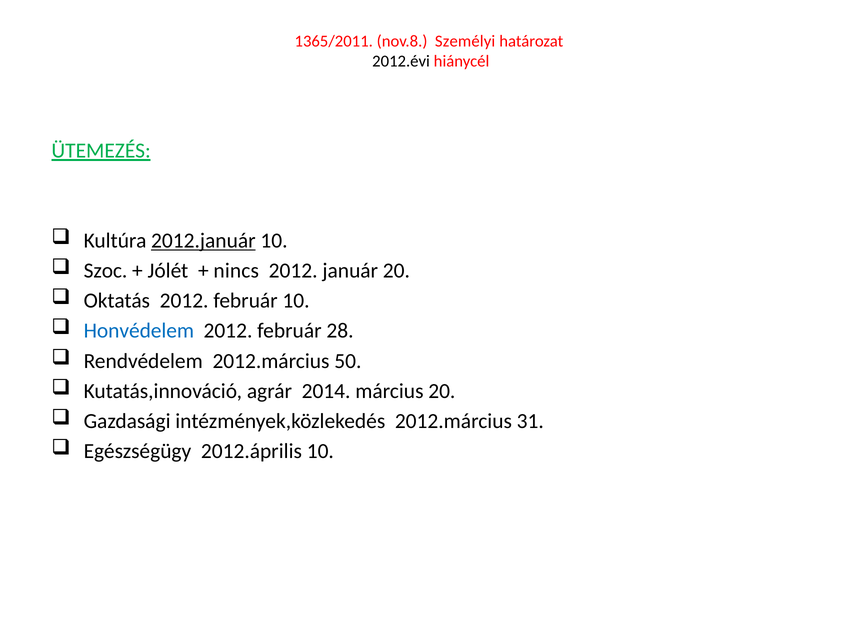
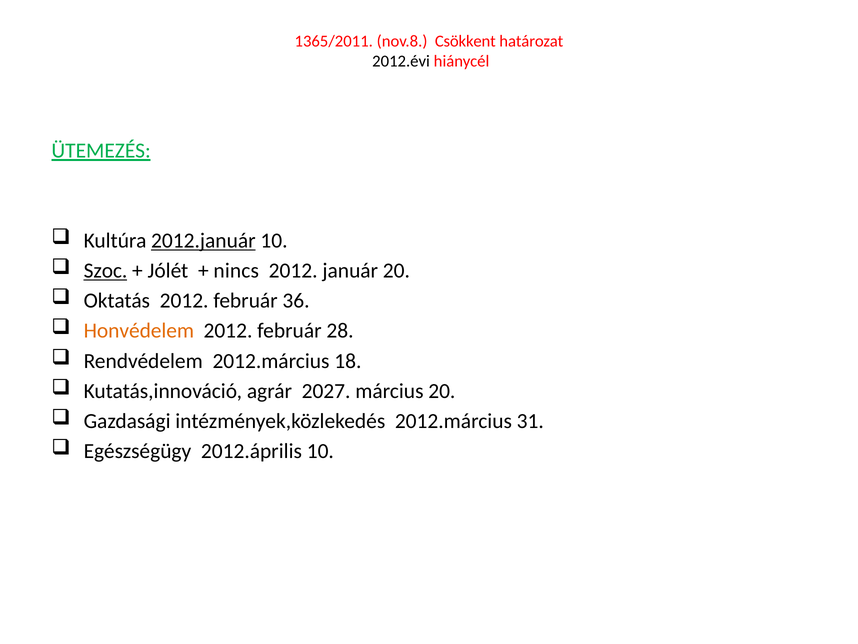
Személyi: Személyi -> Csökkent (465, 41)
Szoc underline: none -> present (106, 271)
február 10: 10 -> 36 (296, 301)
Honvédelem colour: blue -> orange (139, 331)
50: 50 -> 18 (348, 361)
2014: 2014 -> 2027 (326, 391)
